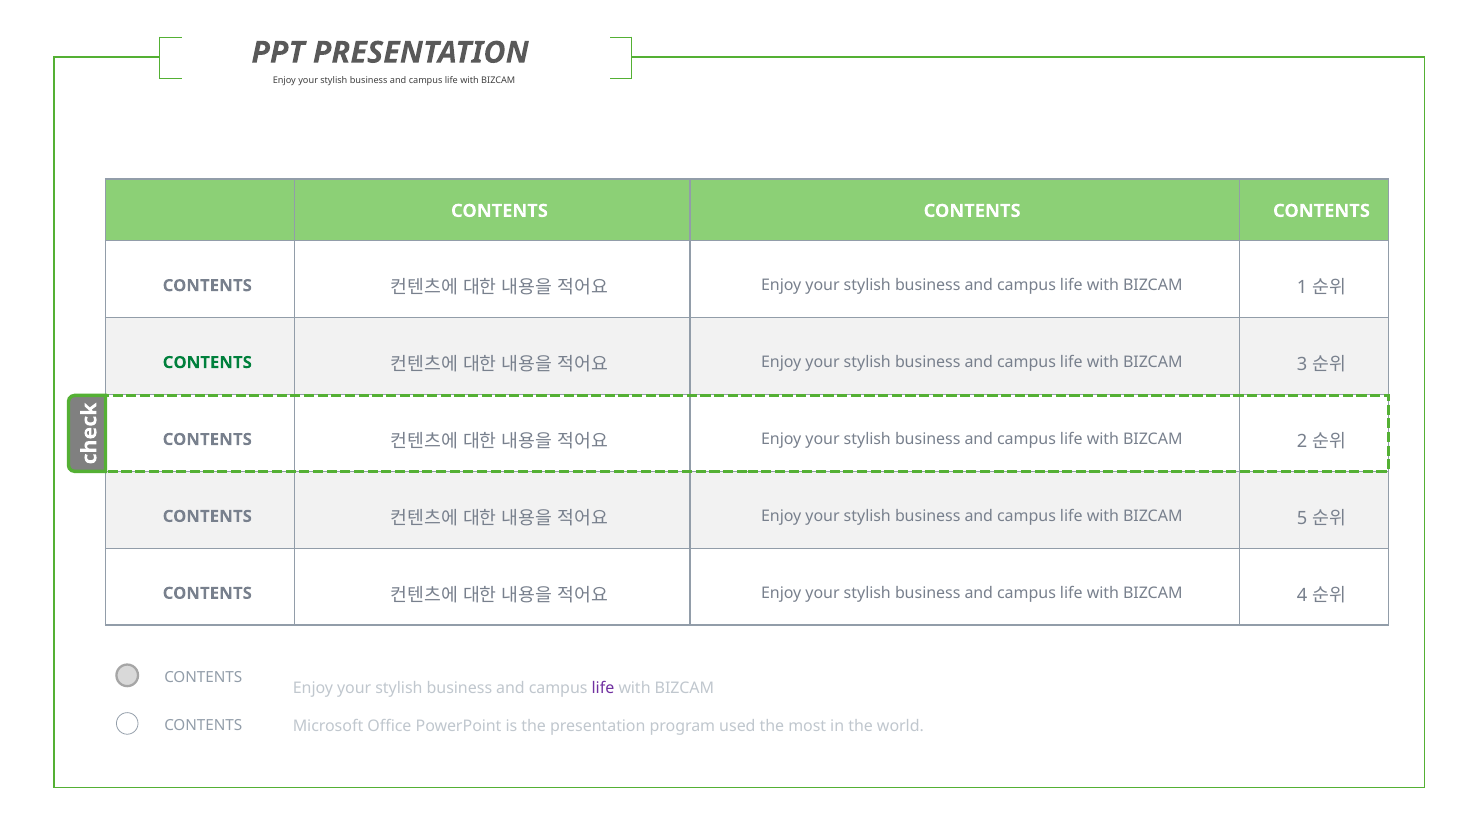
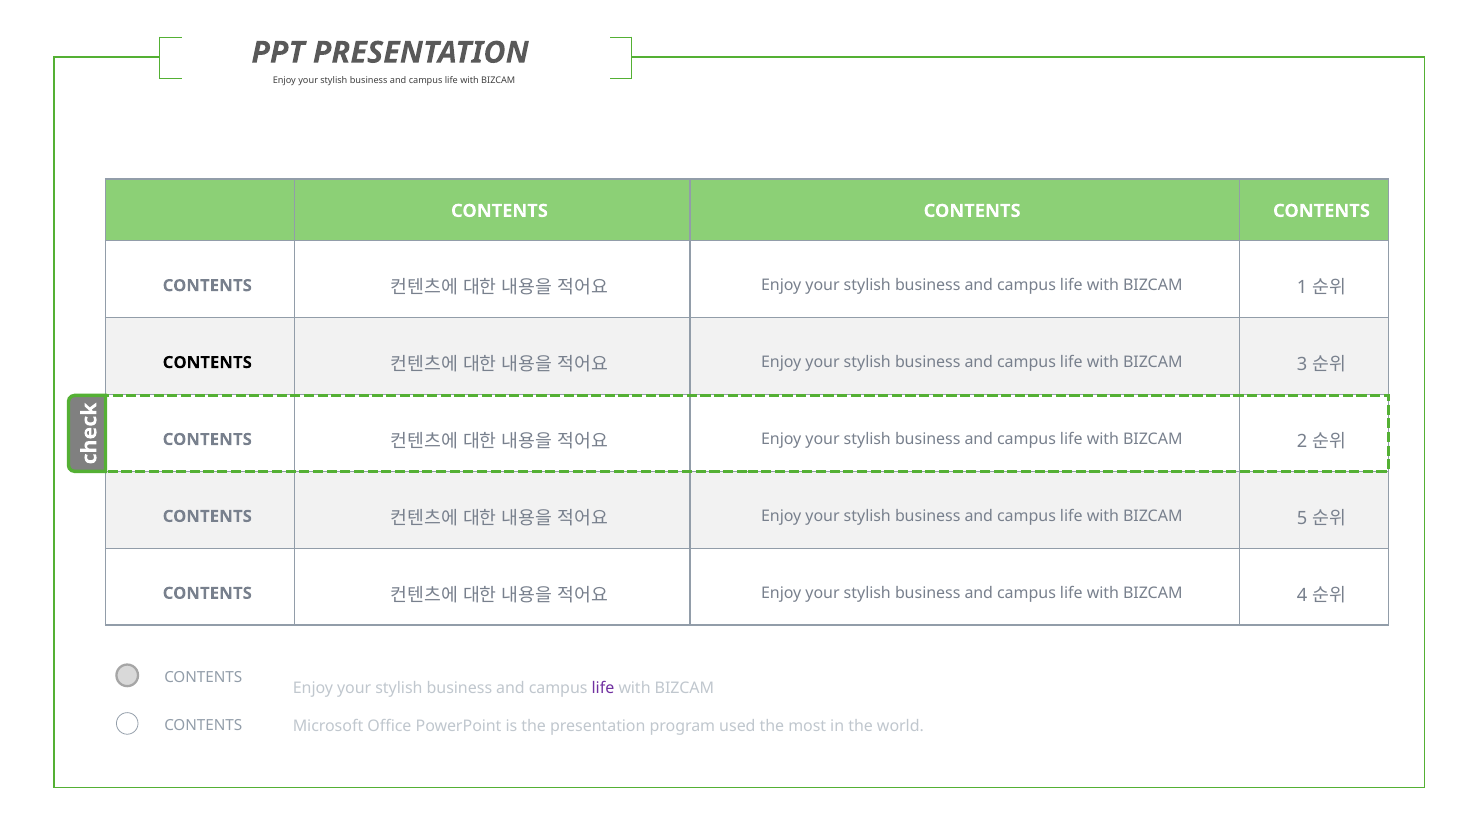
CONTENTS colour: green -> black (207, 363)
